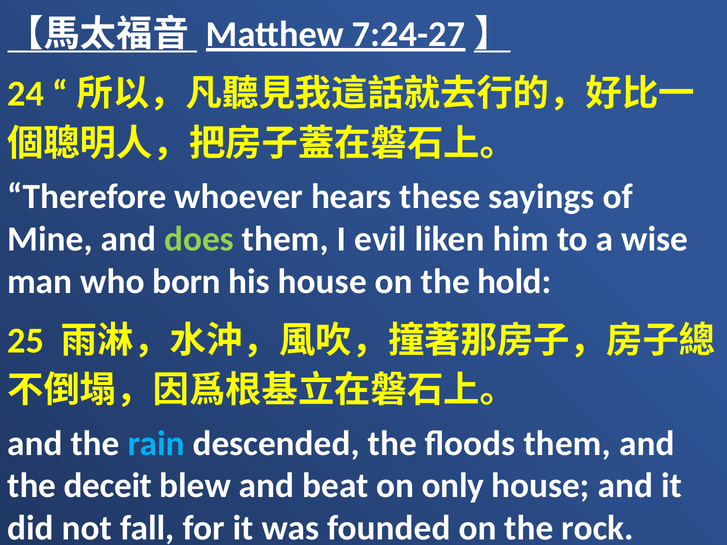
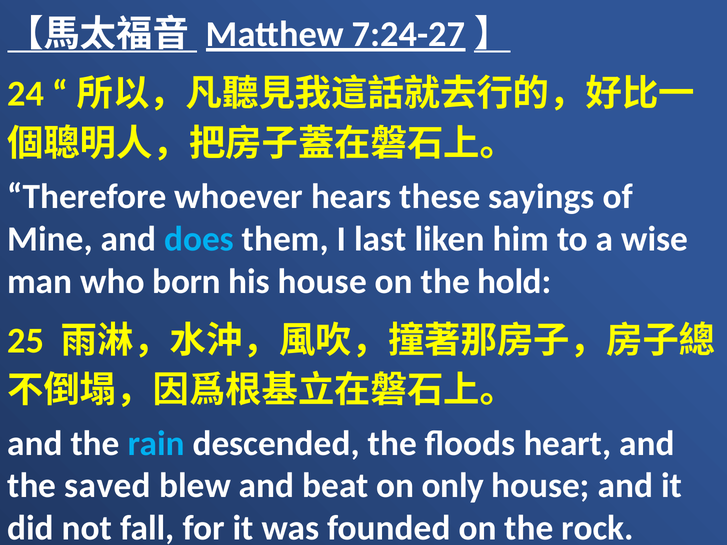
does colour: light green -> light blue (199, 239)
evil: evil -> last (380, 239)
floods them: them -> heart (567, 444)
deceit: deceit -> saved (108, 486)
